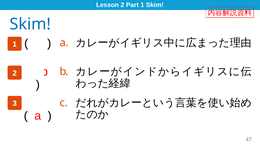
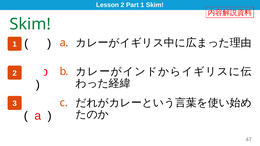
Skim colour: blue -> green (30, 24)
